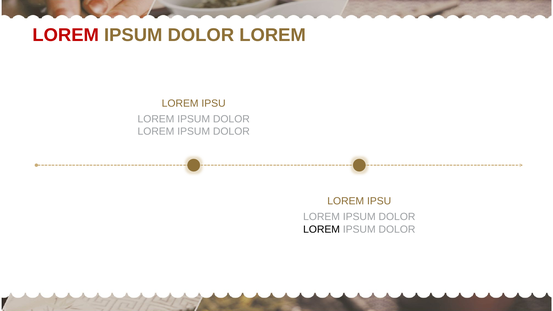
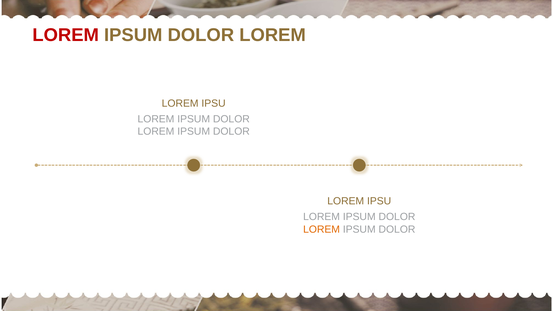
LOREM colour: black -> orange (322, 229)
